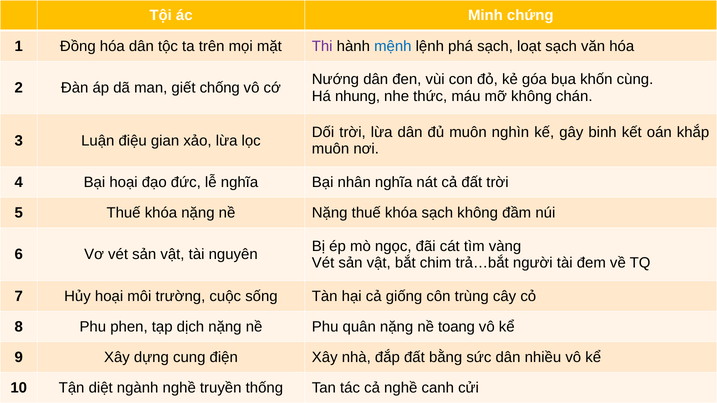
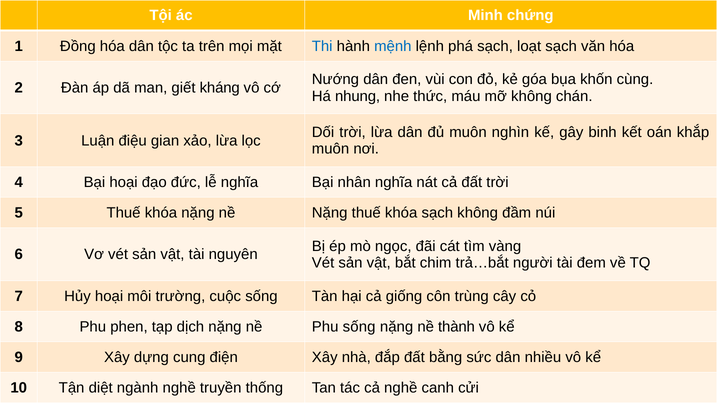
Thi colour: purple -> blue (322, 46)
chống: chống -> kháng (220, 88)
Phu quân: quân -> sống (359, 327)
toang: toang -> thành (457, 327)
